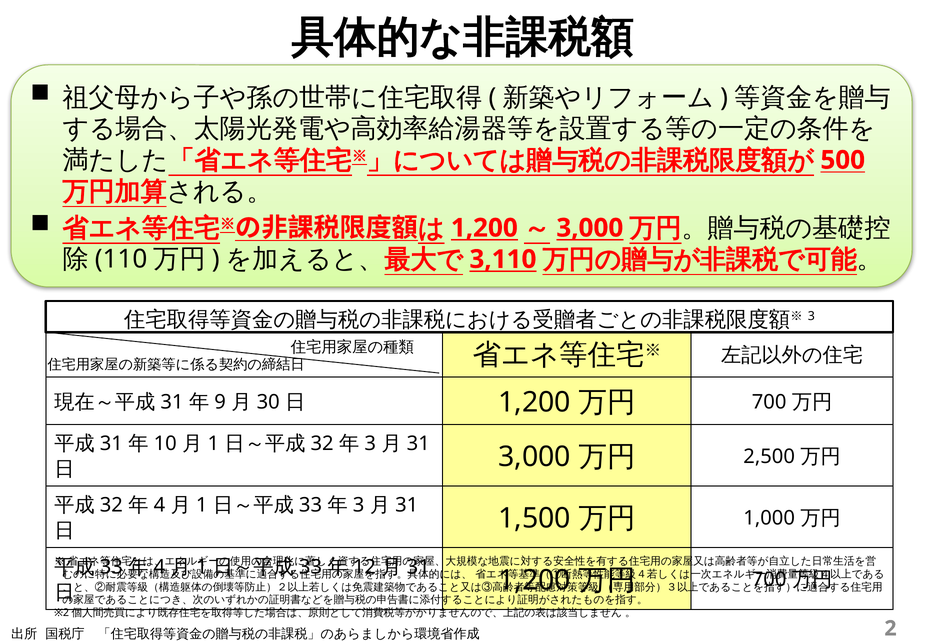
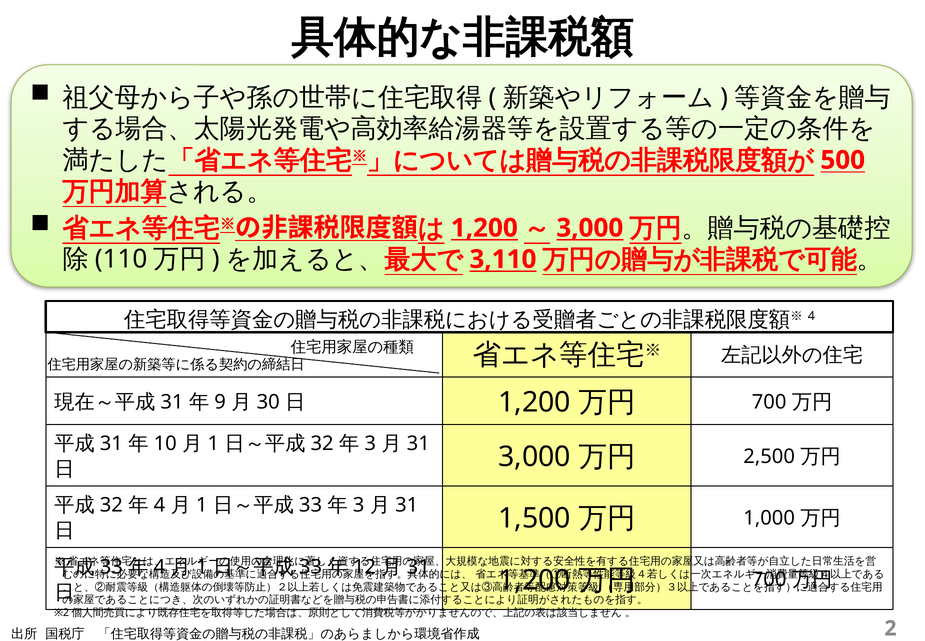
3: 3 -> 4 (811, 316)
